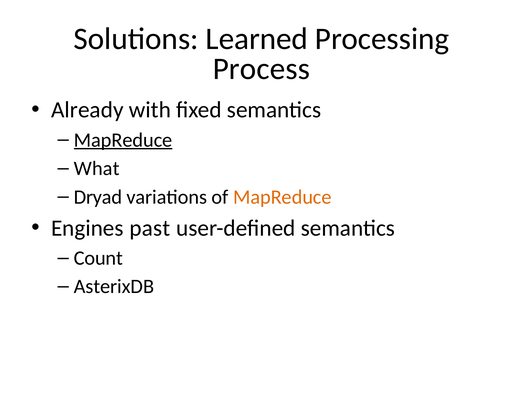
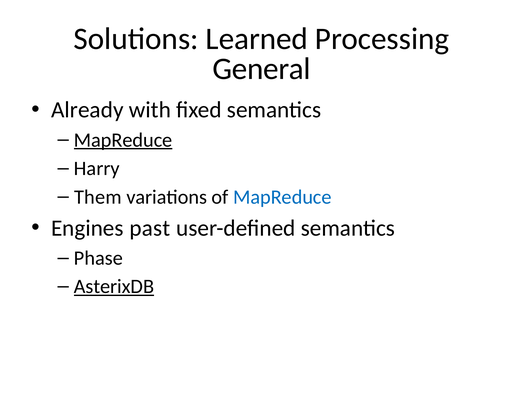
Process: Process -> General (262, 69)
What: What -> Harry (97, 168)
Dryad: Dryad -> Them (98, 197)
MapReduce colour: orange -> blue (282, 197)
Count: Count -> Phase (98, 258)
AsterixDB underline: none -> present (114, 286)
